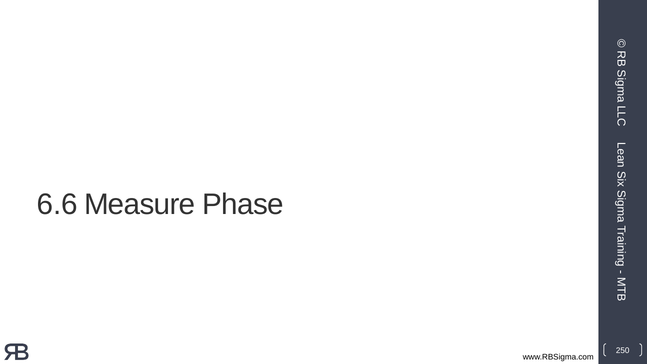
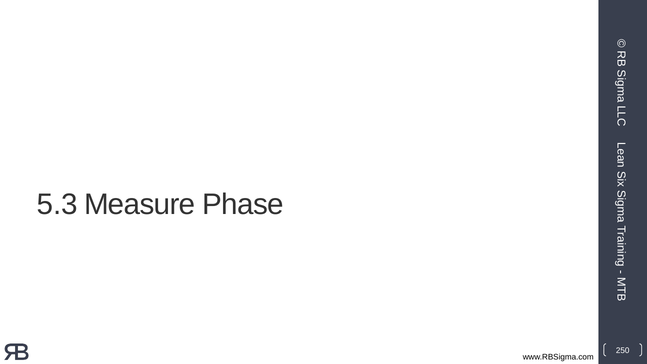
6.6: 6.6 -> 5.3 (57, 204)
